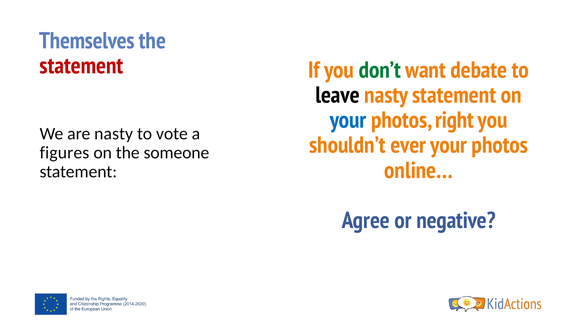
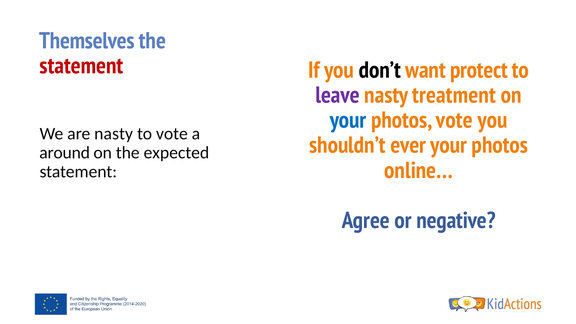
don’t colour: green -> black (380, 70)
debate: debate -> protect (479, 70)
leave colour: black -> purple (338, 95)
nasty statement: statement -> treatment (454, 95)
photos right: right -> vote (454, 120)
figures: figures -> around (65, 153)
someone: someone -> expected (176, 153)
